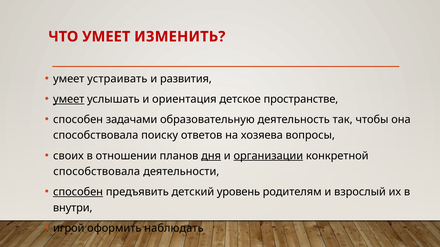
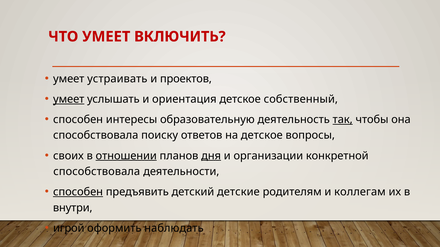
ИЗМЕНИТЬ: ИЗМЕНИТЬ -> ВКЛЮЧИТЬ (180, 37)
развития: развития -> проектов (186, 79)
пространстве: пространстве -> собственный (301, 99)
задачами: задачами -> интересы (132, 120)
так underline: none -> present (343, 120)
на хозяева: хозяева -> детское (262, 136)
отношении underline: none -> present (126, 156)
организации underline: present -> none (268, 156)
уровень: уровень -> детские (238, 192)
взрослый: взрослый -> коллегам (360, 192)
